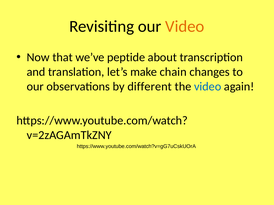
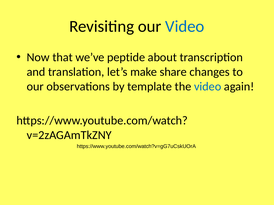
Video colour: orange -> blue (185, 27)
chain: chain -> share (173, 72)
different: different -> template (150, 87)
